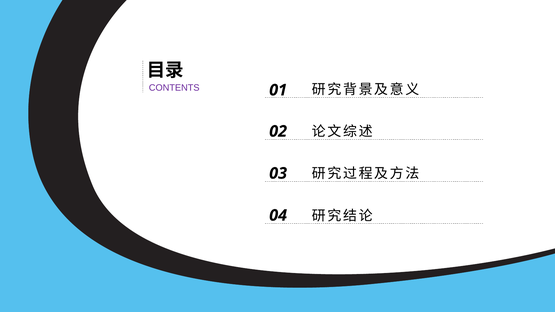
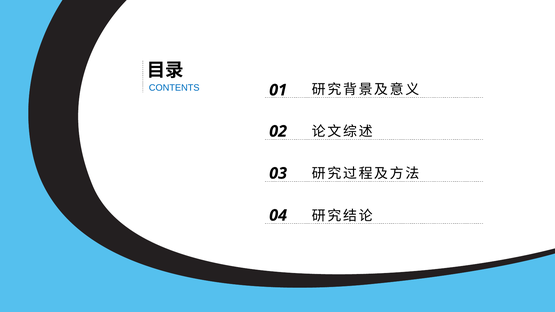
CONTENTS colour: purple -> blue (174, 88)
